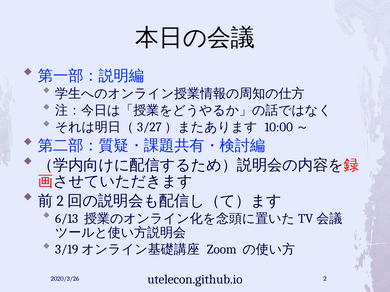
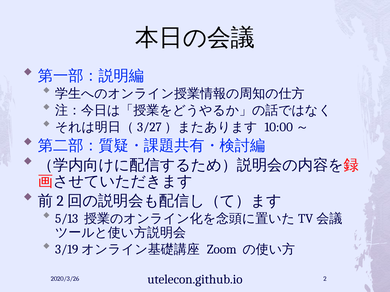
6/13: 6/13 -> 5/13 (67, 219)
